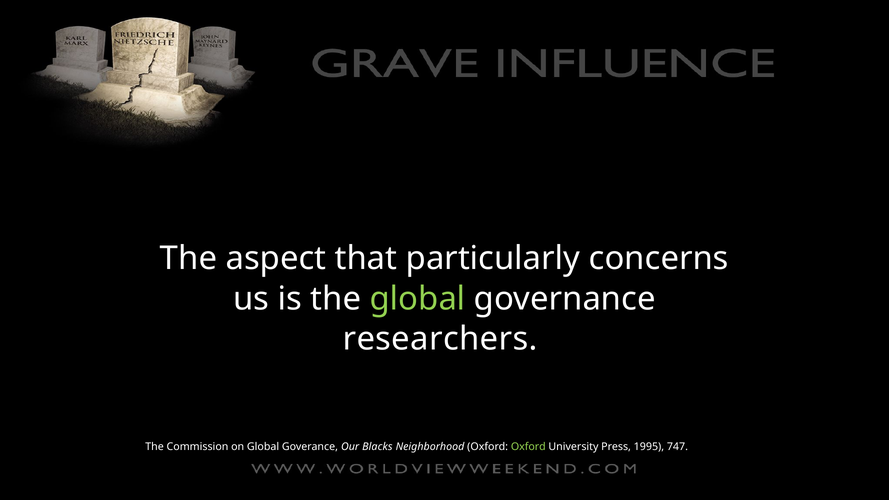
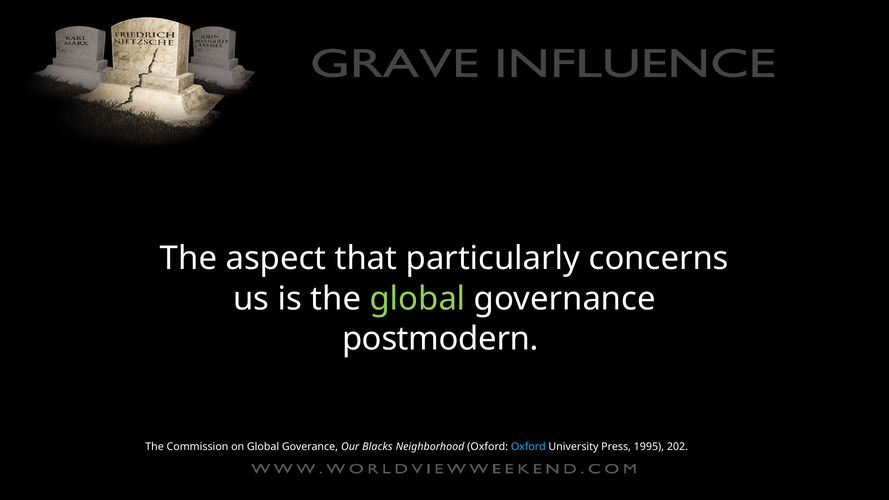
researchers: researchers -> postmodern (440, 339)
Oxford colour: light green -> light blue (528, 447)
747: 747 -> 202 (677, 447)
